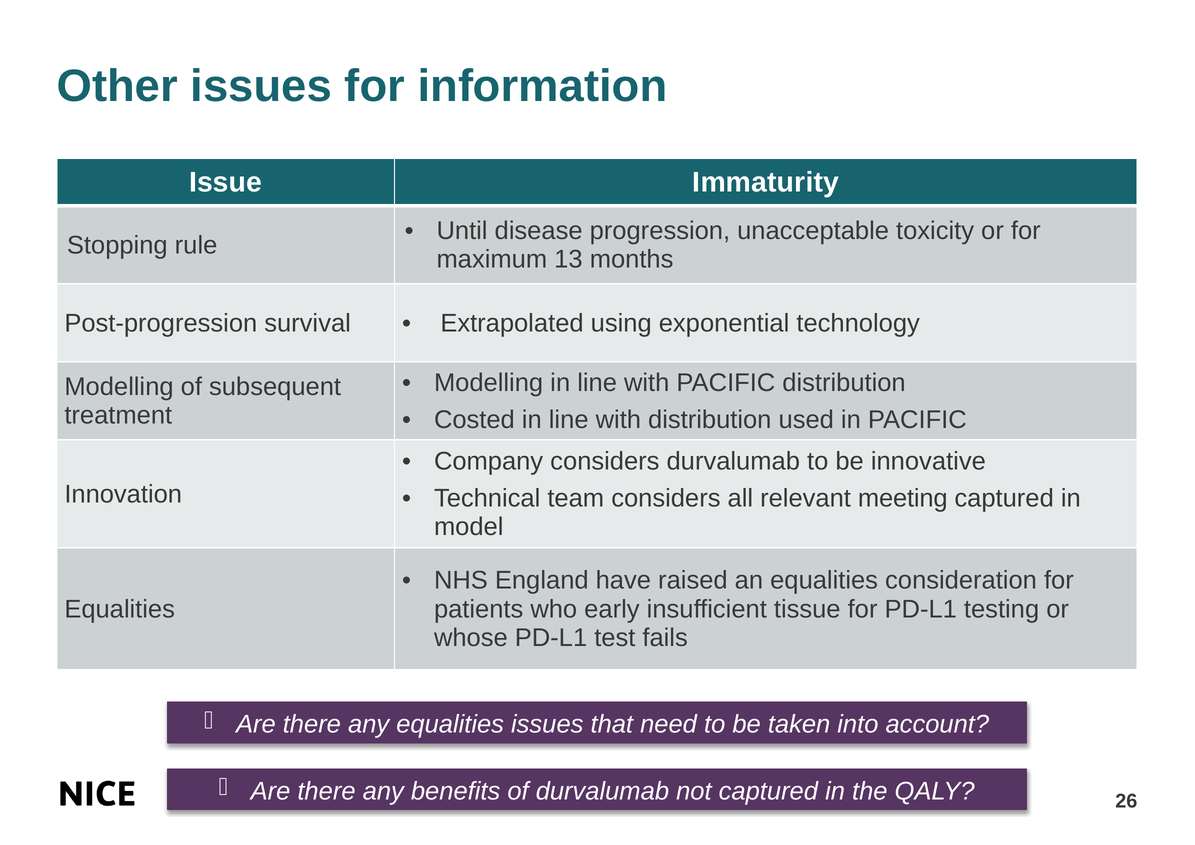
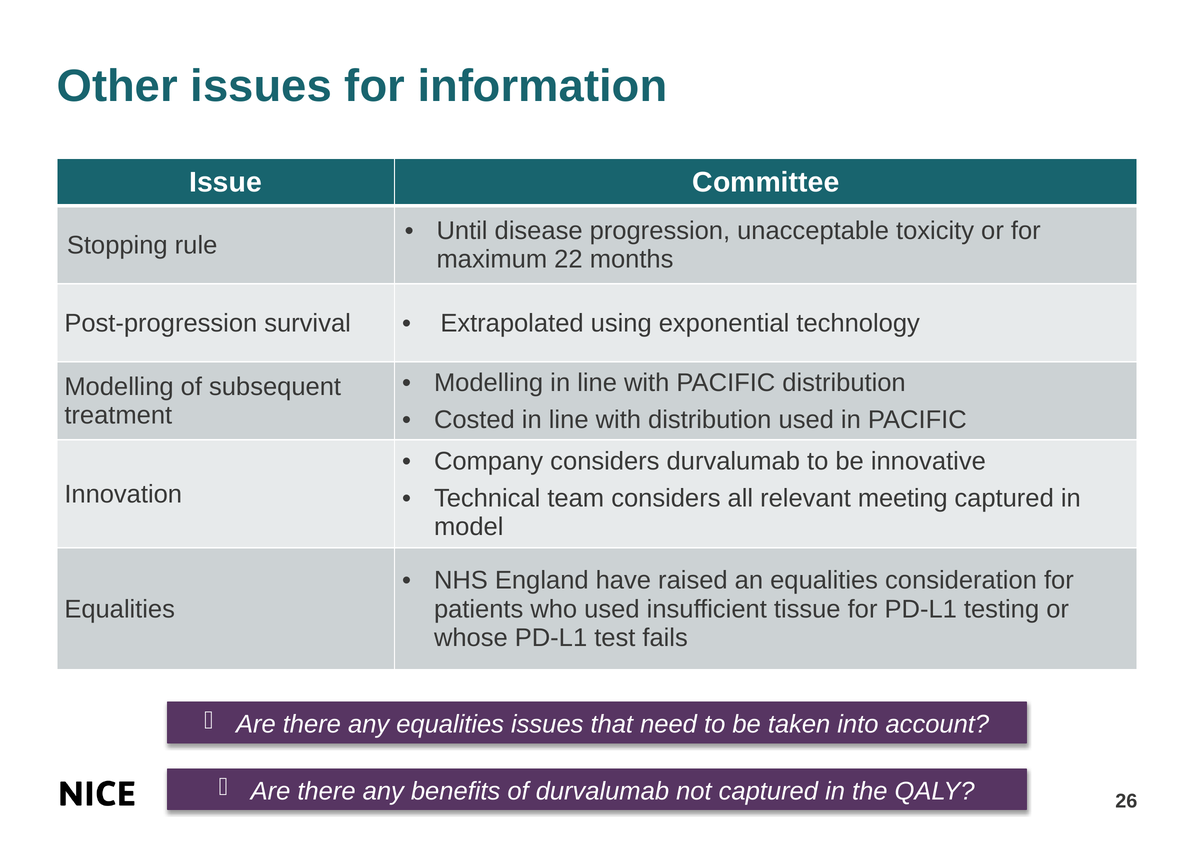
Immaturity: Immaturity -> Committee (766, 182)
13: 13 -> 22 (568, 259)
who early: early -> used (612, 609)
